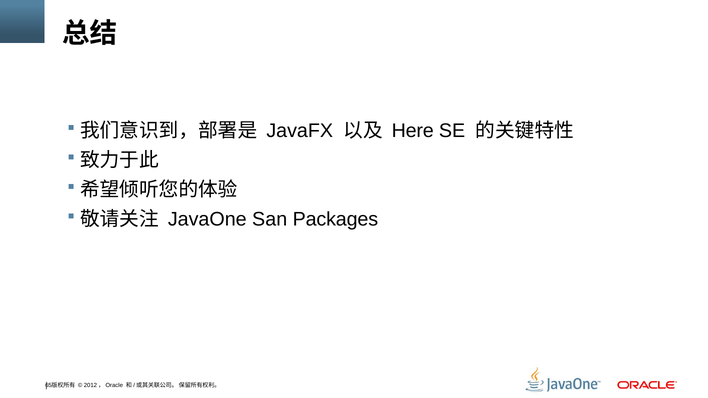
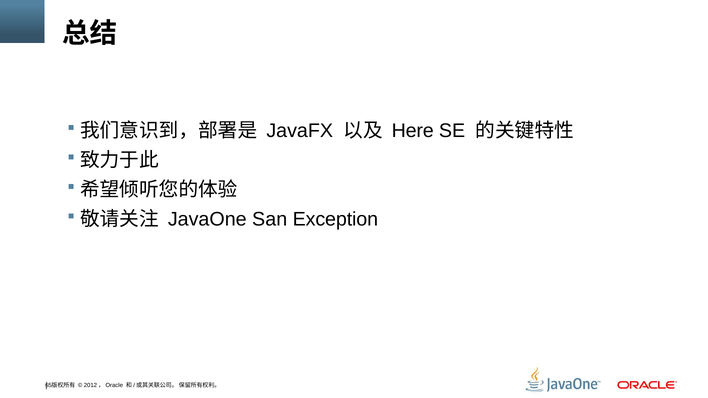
Packages: Packages -> Exception (335, 220)
